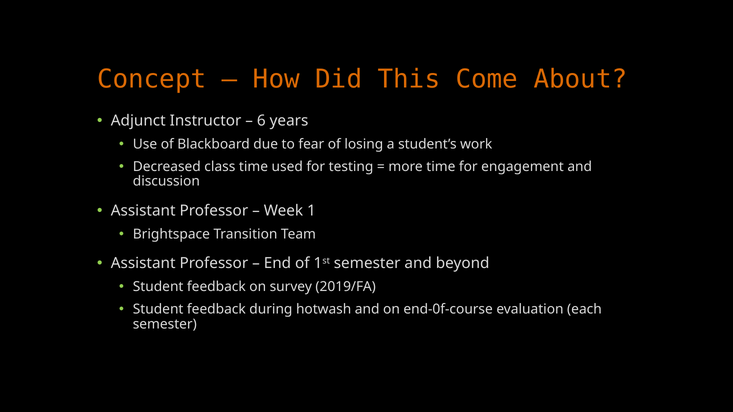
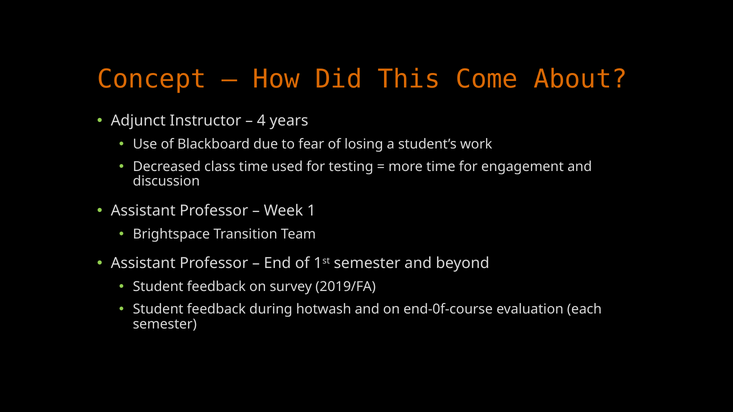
6: 6 -> 4 (261, 121)
